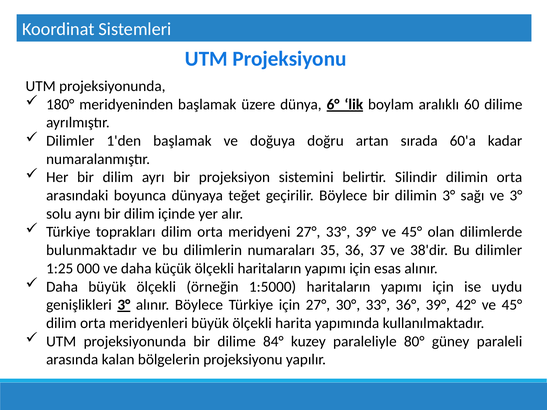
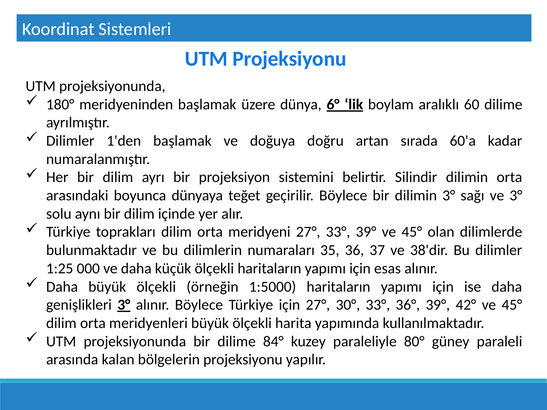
ise uydu: uydu -> daha (507, 287)
